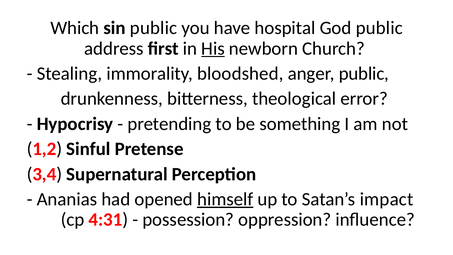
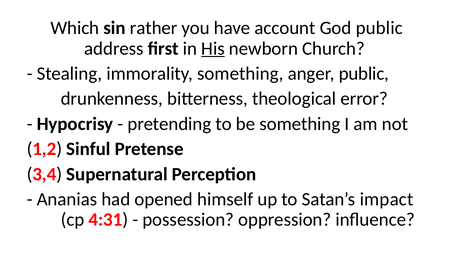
sin public: public -> rather (154, 28)
hospital: hospital -> account (285, 28)
immorality bloodshed: bloodshed -> something (240, 74)
himself underline: present -> none (225, 199)
